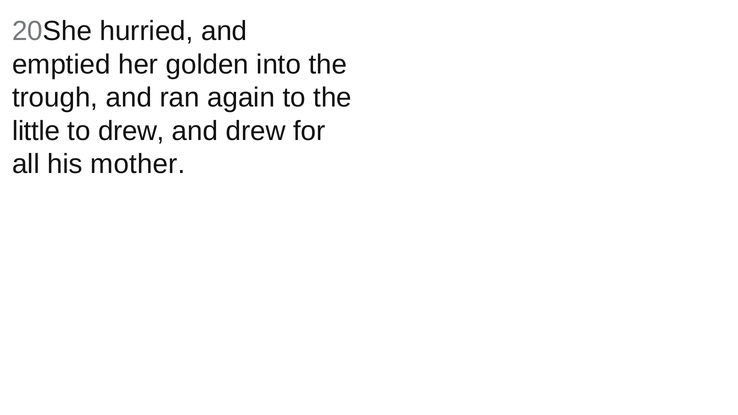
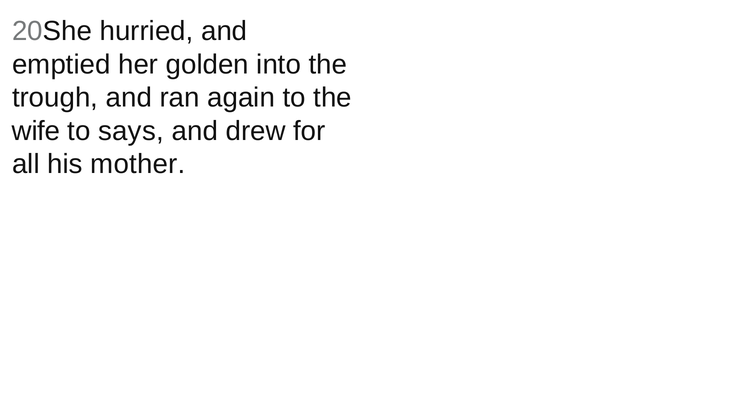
little: little -> wife (36, 131)
to drew: drew -> says (131, 131)
